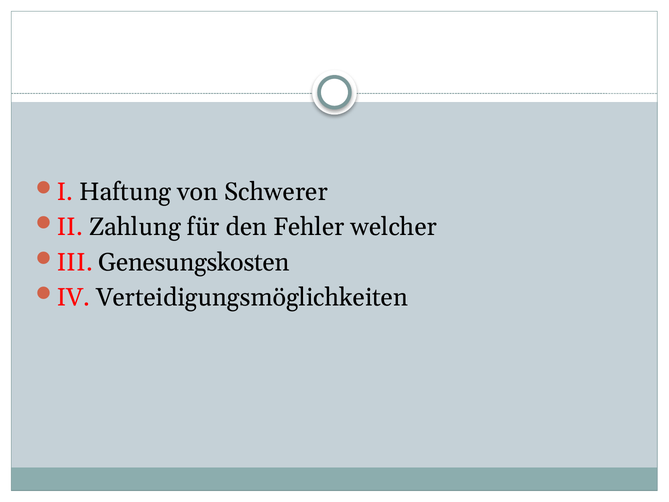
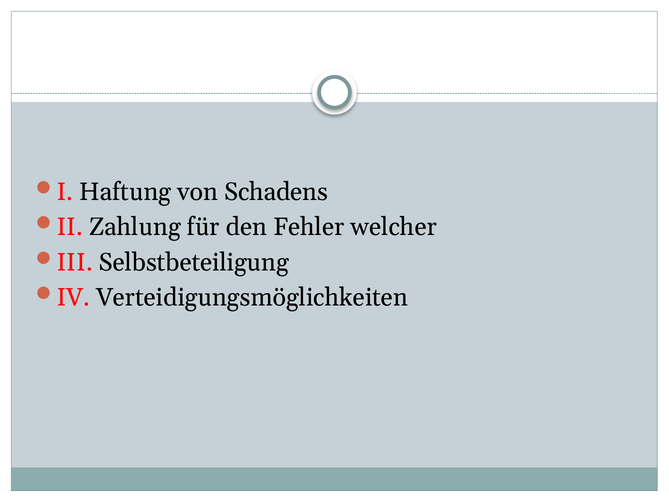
Schwerer: Schwerer -> Schadens (276, 192)
Genesungskosten: Genesungskosten -> Selbstbeteiligung (194, 262)
